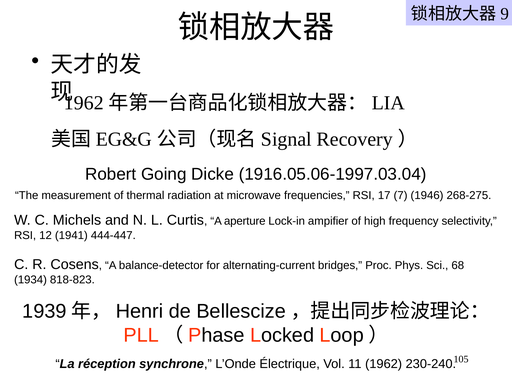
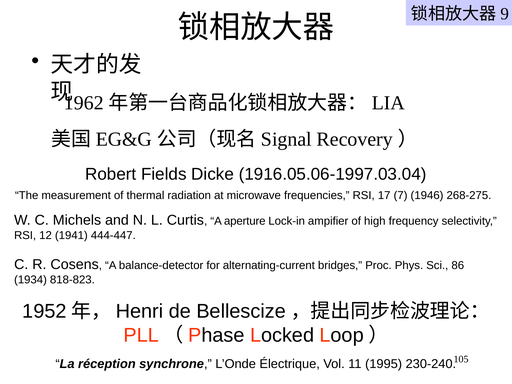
Going: Going -> Fields (164, 174)
68: 68 -> 86 (458, 265)
1939: 1939 -> 1952 (44, 311)
11 1962: 1962 -> 1995 (384, 364)
